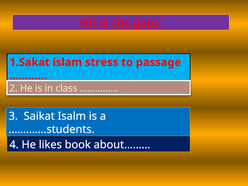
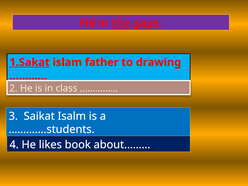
1.Sakat underline: none -> present (30, 62)
stress: stress -> father (102, 62)
passage: passage -> drawing (158, 62)
